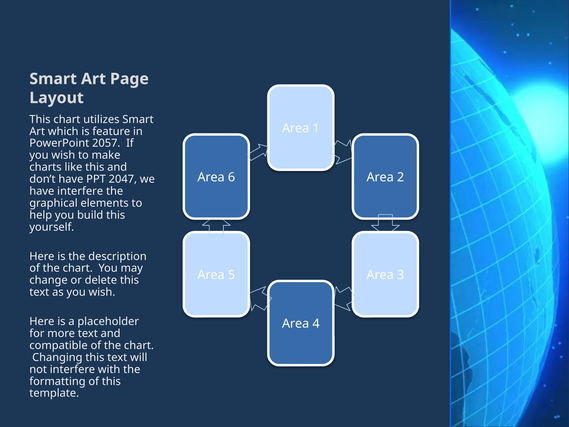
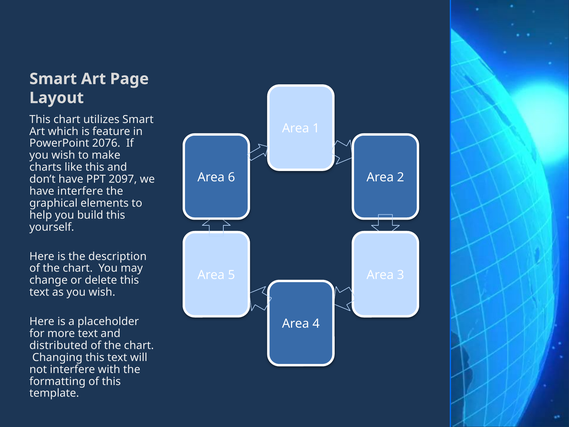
2057: 2057 -> 2076 (106, 143)
2047: 2047 -> 2097 (123, 179)
compatible: compatible -> distributed (58, 345)
